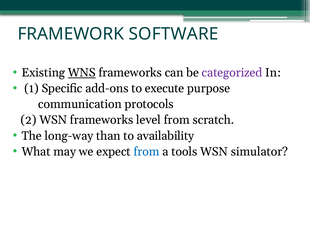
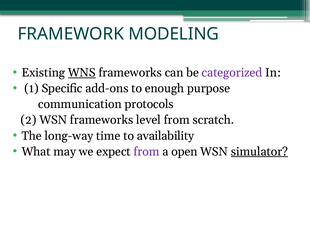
SOFTWARE: SOFTWARE -> MODELING (174, 34)
execute: execute -> enough (165, 88)
than: than -> time (108, 135)
from colour: blue -> purple (146, 151)
tools: tools -> open (184, 151)
simulator underline: none -> present (259, 151)
